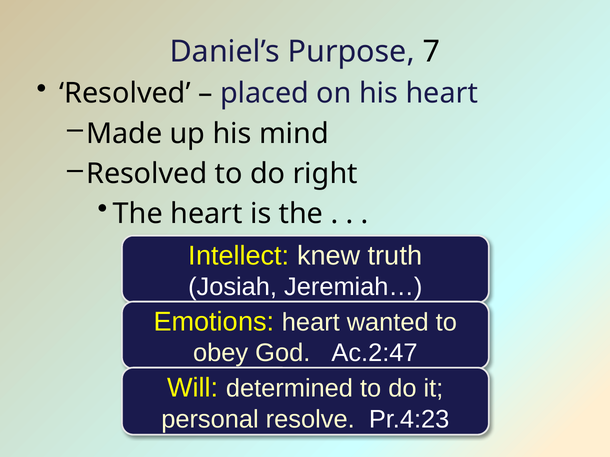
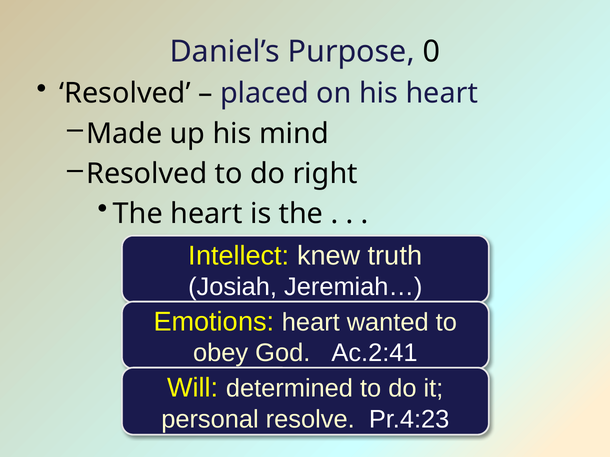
7: 7 -> 0 (432, 52)
Ac.2:47: Ac.2:47 -> Ac.2:41 (375, 354)
